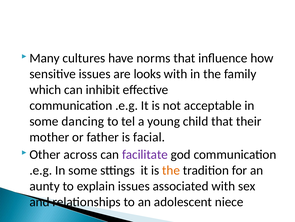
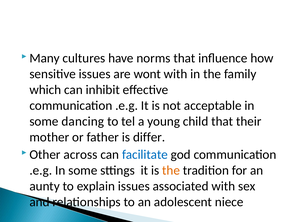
looks: looks -> wont (147, 74)
facial: facial -> differ (149, 137)
facilitate colour: purple -> blue (145, 154)
